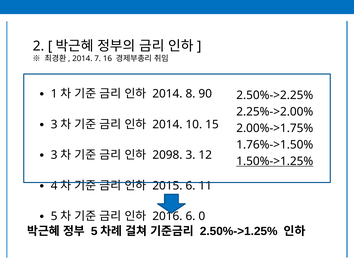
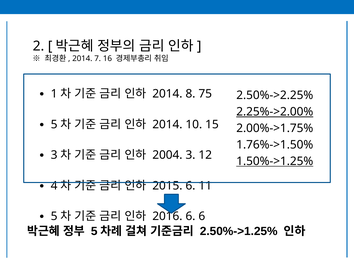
90: 90 -> 75 (205, 94)
2.25%->2.00% underline: none -> present (275, 112)
3: 3 -> 5 (54, 125)
2098: 2098 -> 2004 (167, 155)
6 0: 0 -> 6 (202, 217)
